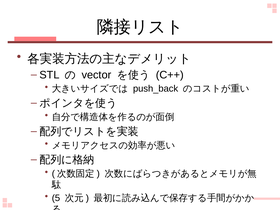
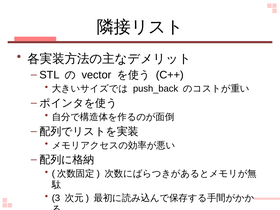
5: 5 -> 3 (56, 198)
